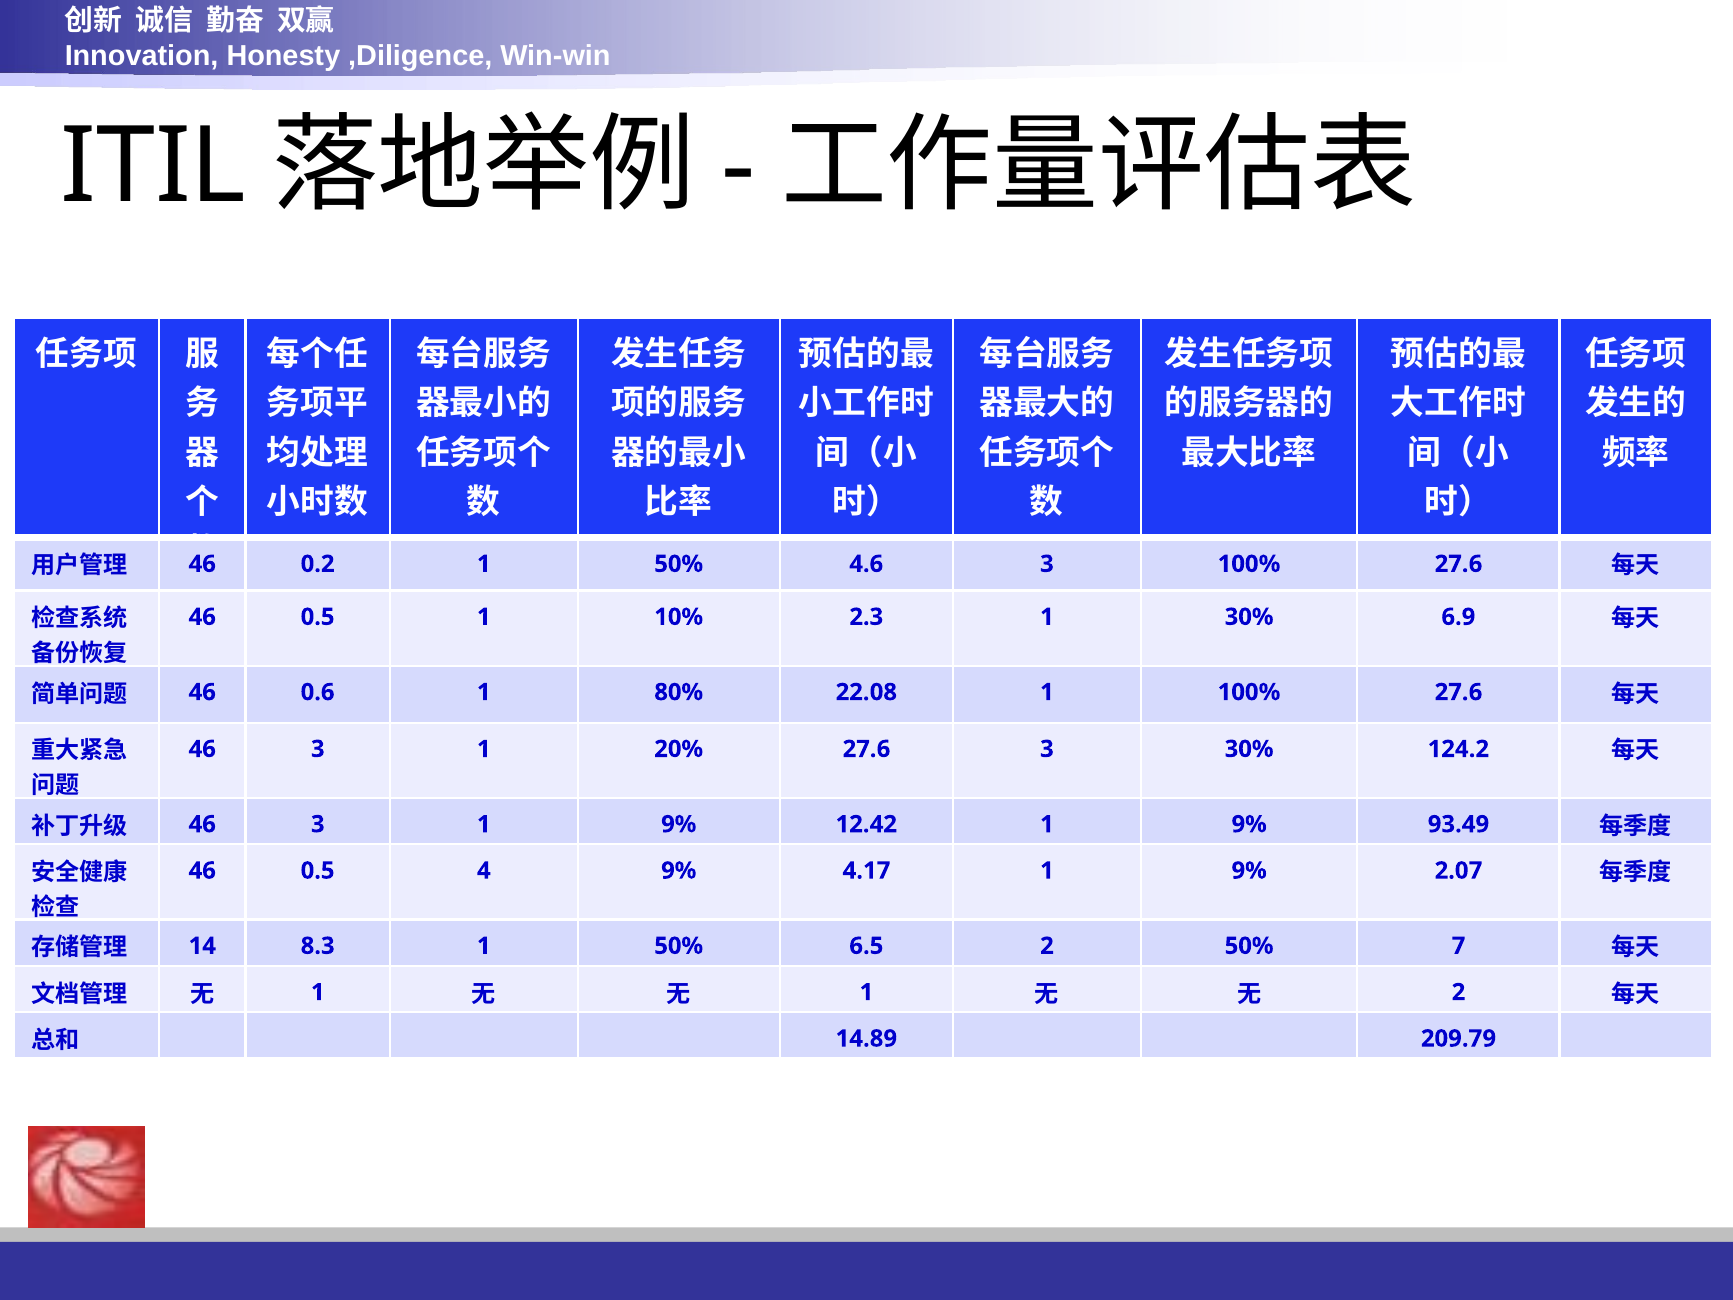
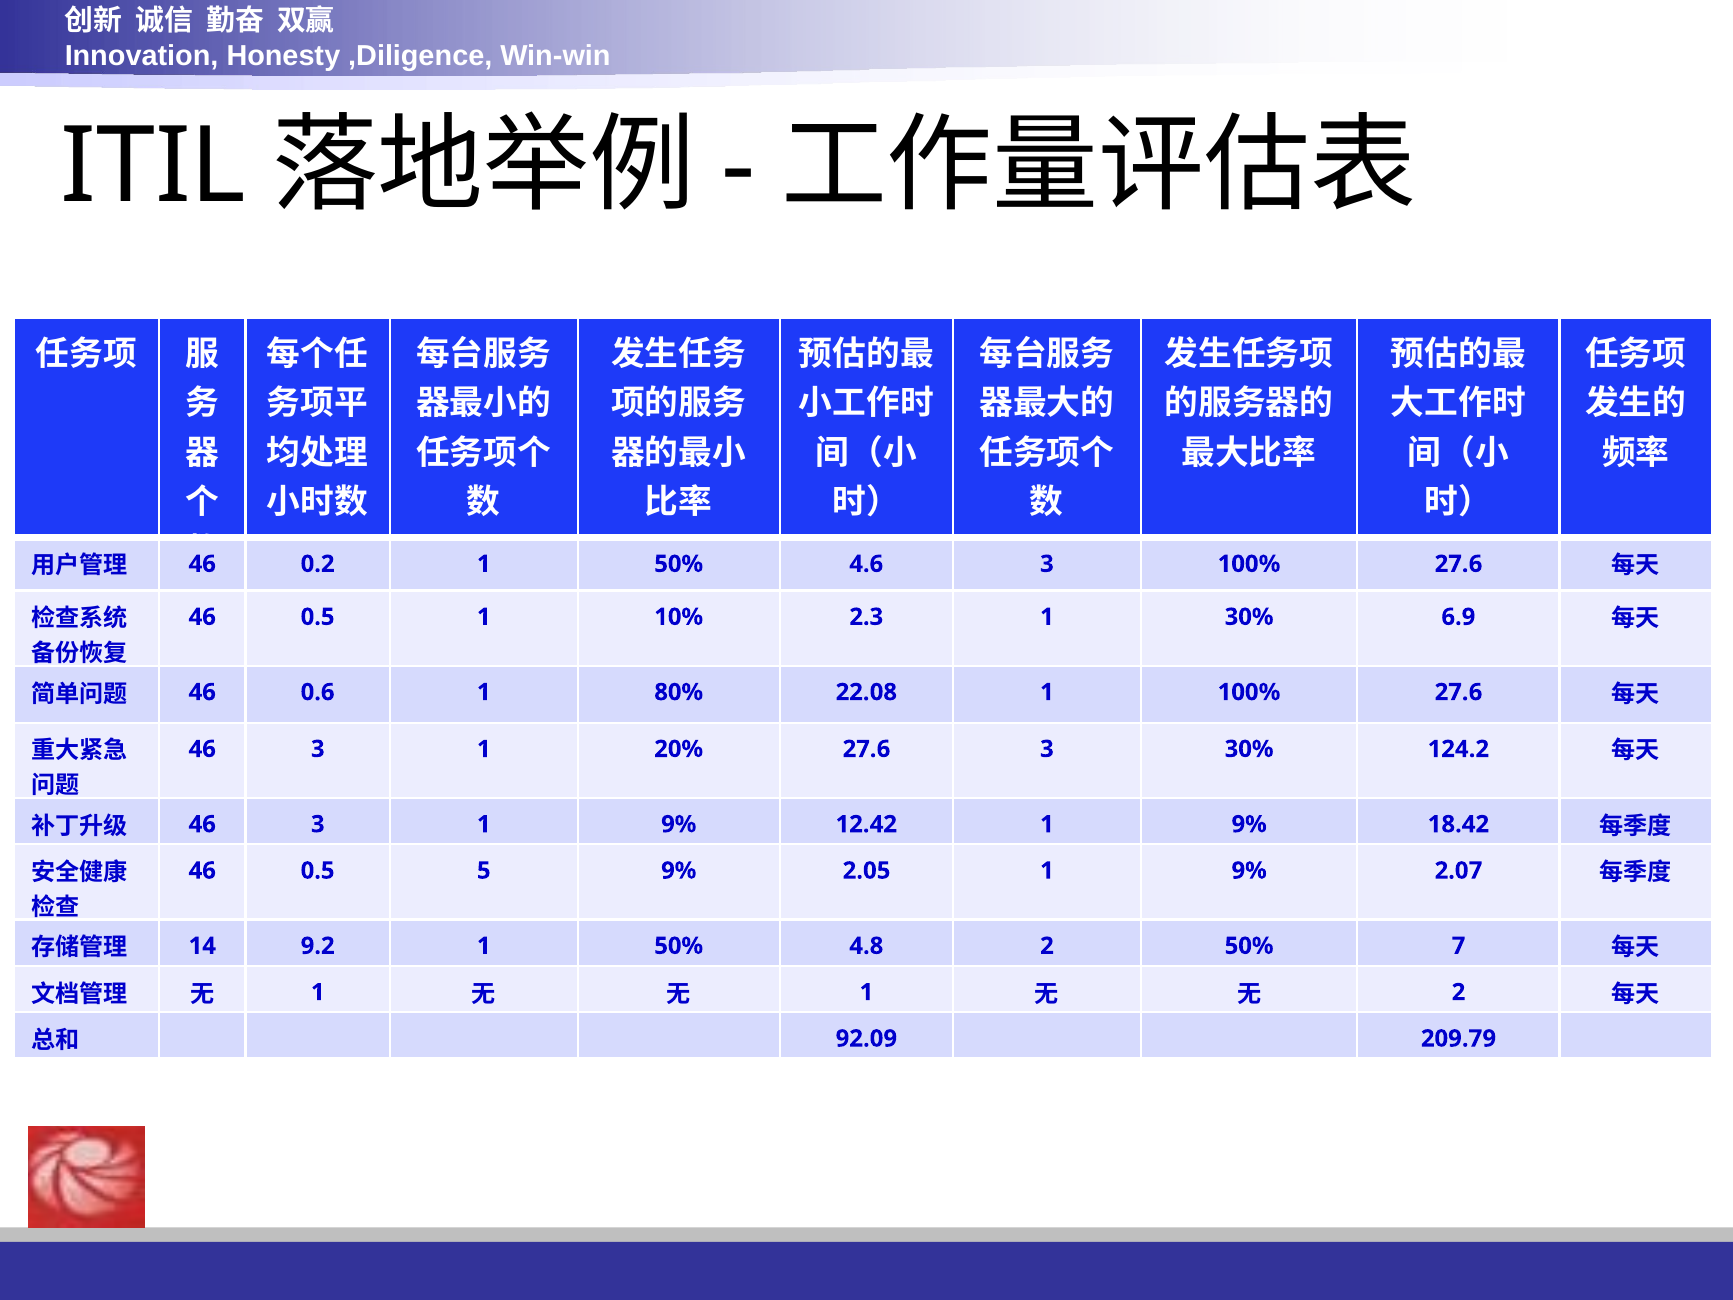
93.49: 93.49 -> 18.42 (1458, 824)
4: 4 -> 5 (484, 870)
4.17: 4.17 -> 2.05 (867, 870)
8.3: 8.3 -> 9.2 (318, 946)
6.5: 6.5 -> 4.8 (866, 946)
14.89: 14.89 -> 92.09 (866, 1038)
